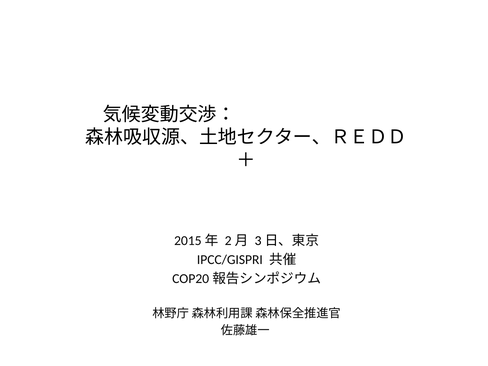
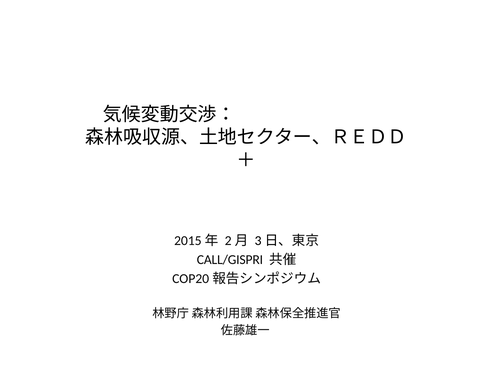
IPCC/GISPRI: IPCC/GISPRI -> CALL/GISPRI (230, 260)
